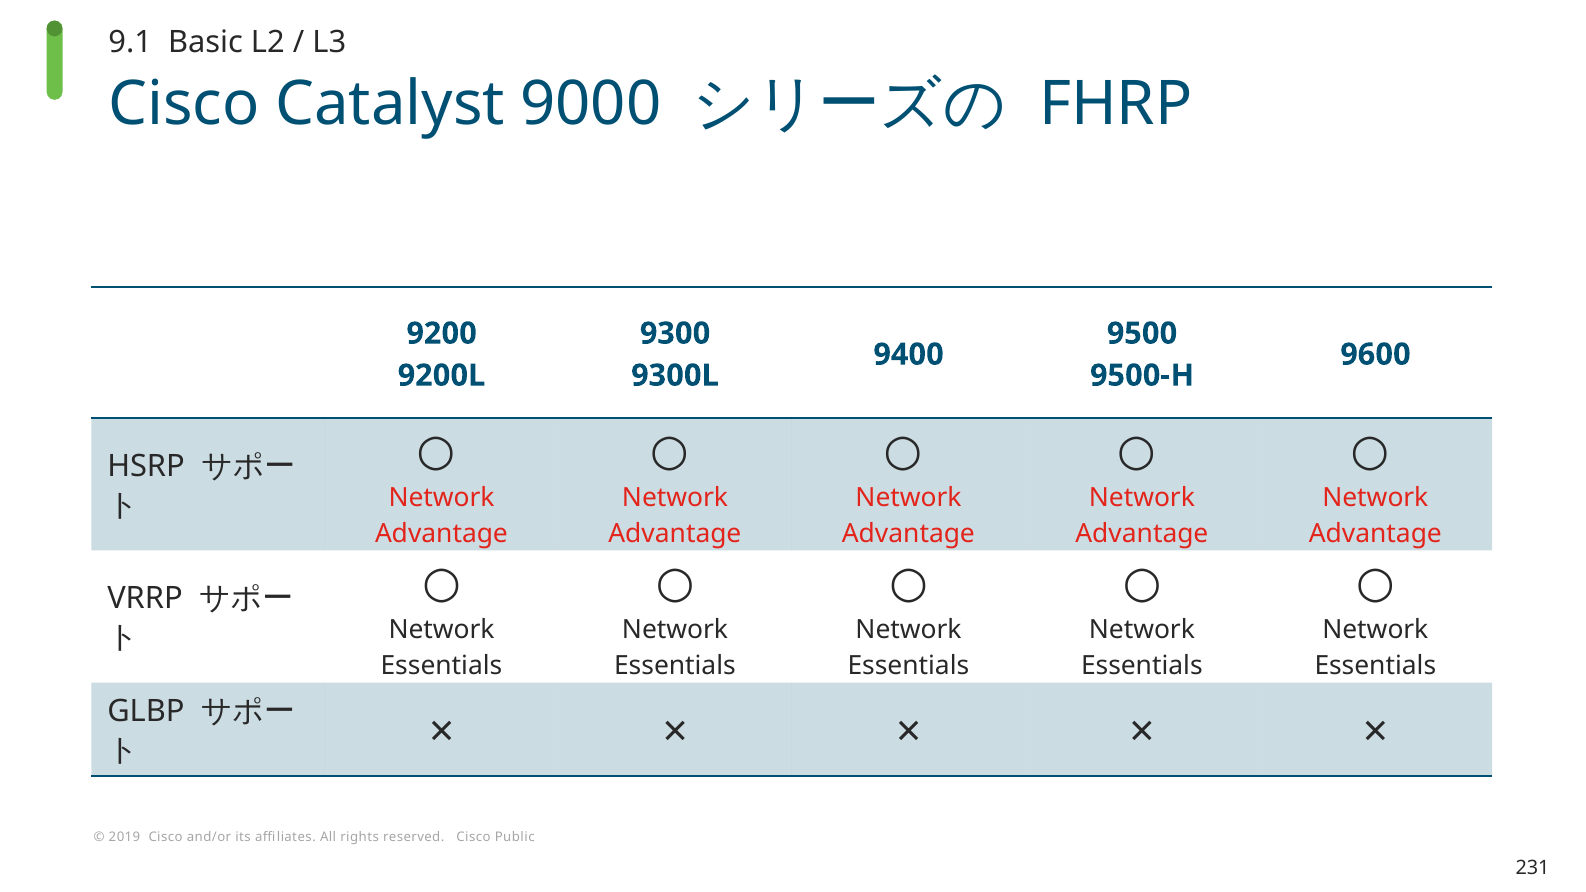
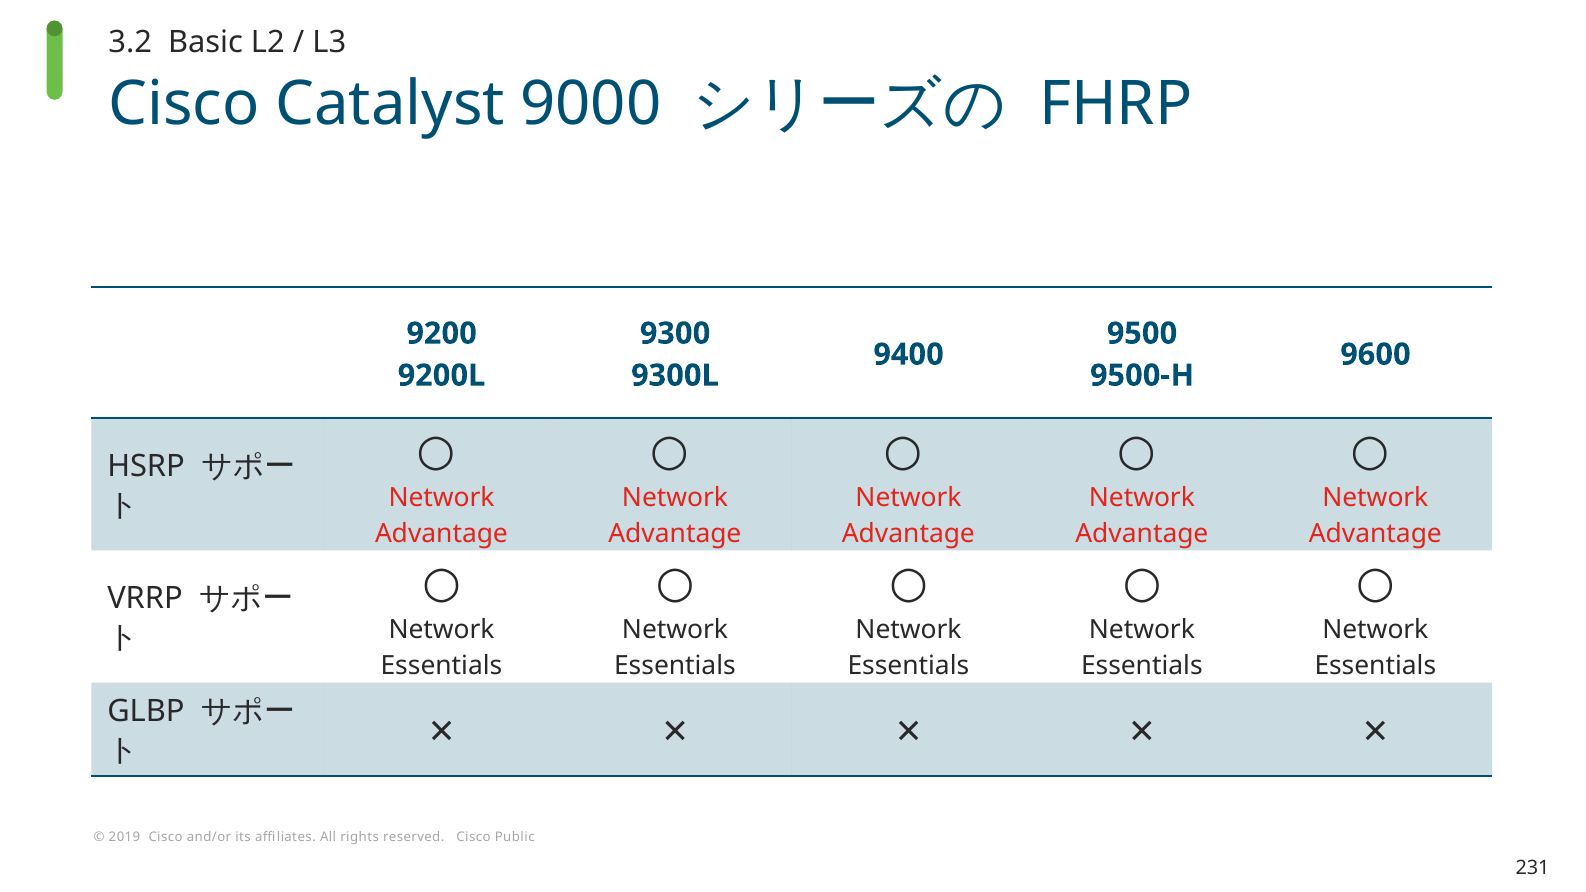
9.1: 9.1 -> 3.2 (130, 43)
